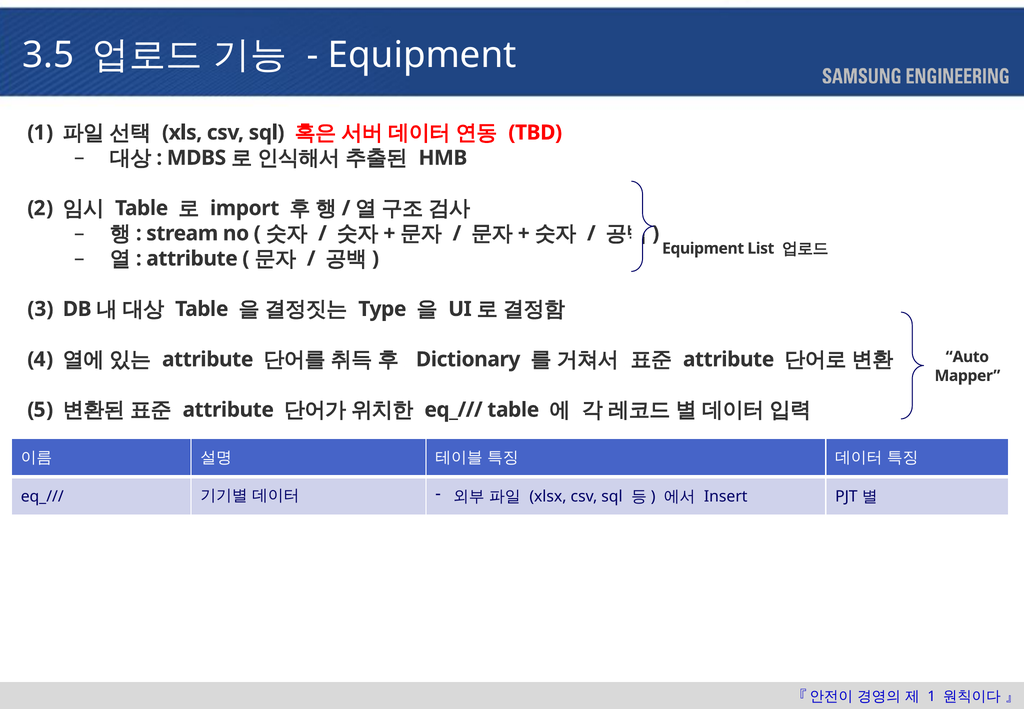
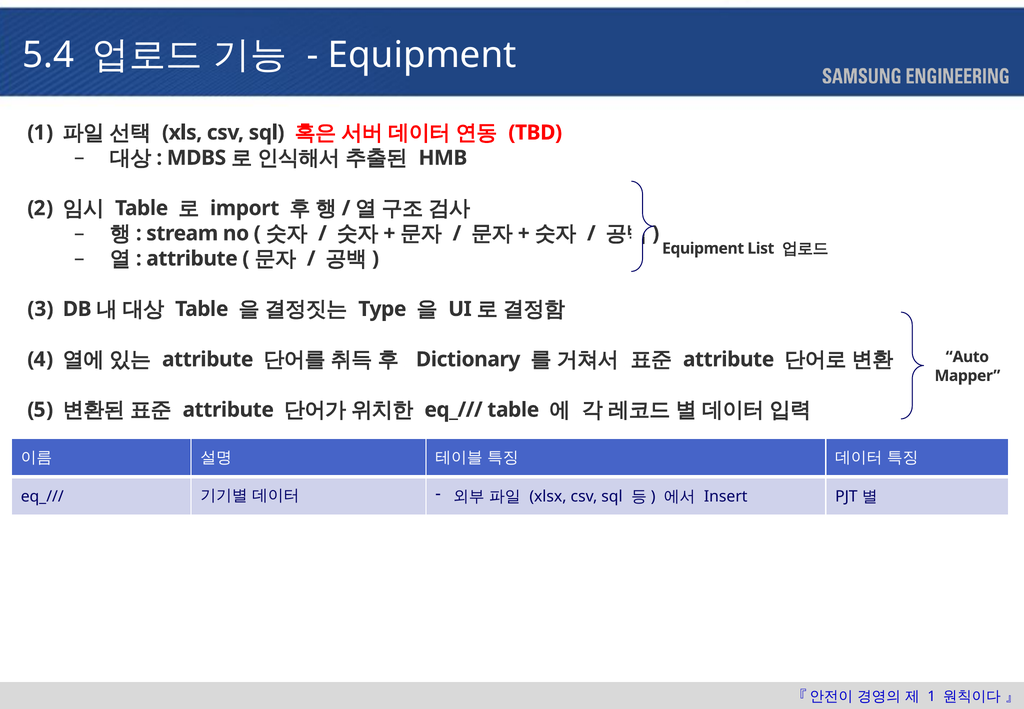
3.5: 3.5 -> 5.4 (48, 55)
